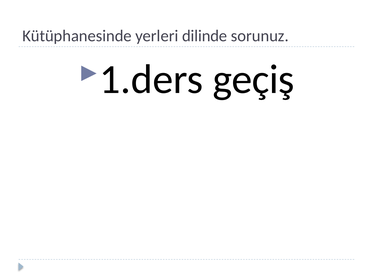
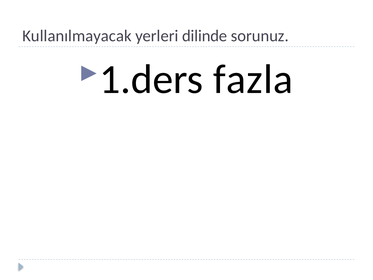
Kütüphanesinde: Kütüphanesinde -> Kullanılmayacak (77, 36)
geçiş: geçiş -> fazla (253, 79)
